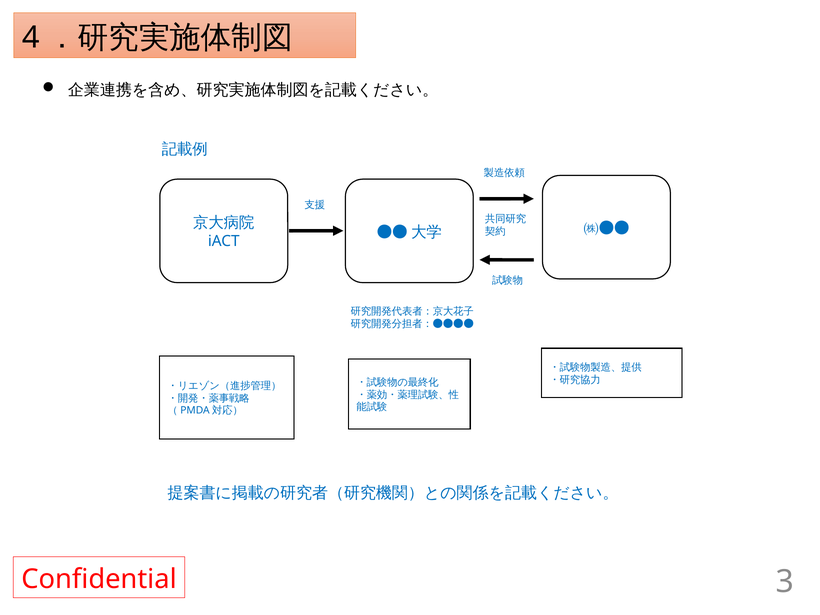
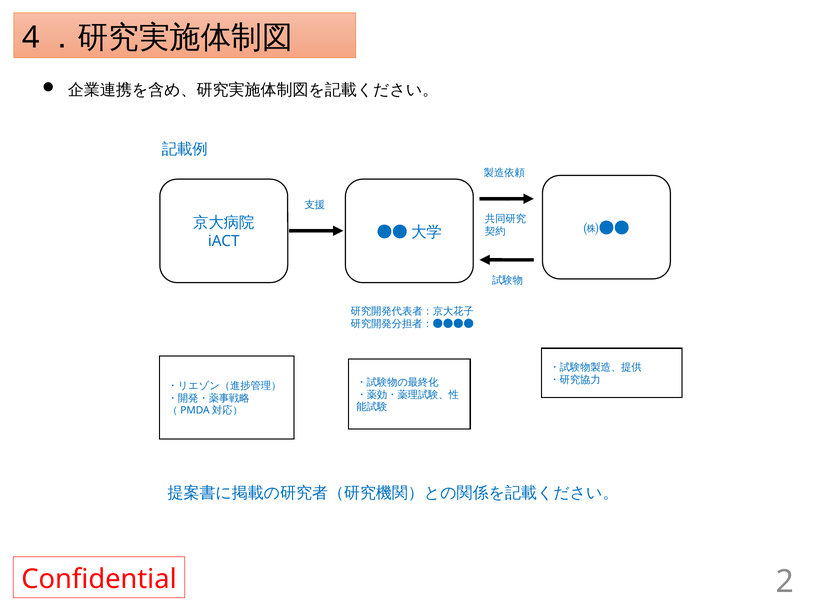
3: 3 -> 2 (785, 581)
